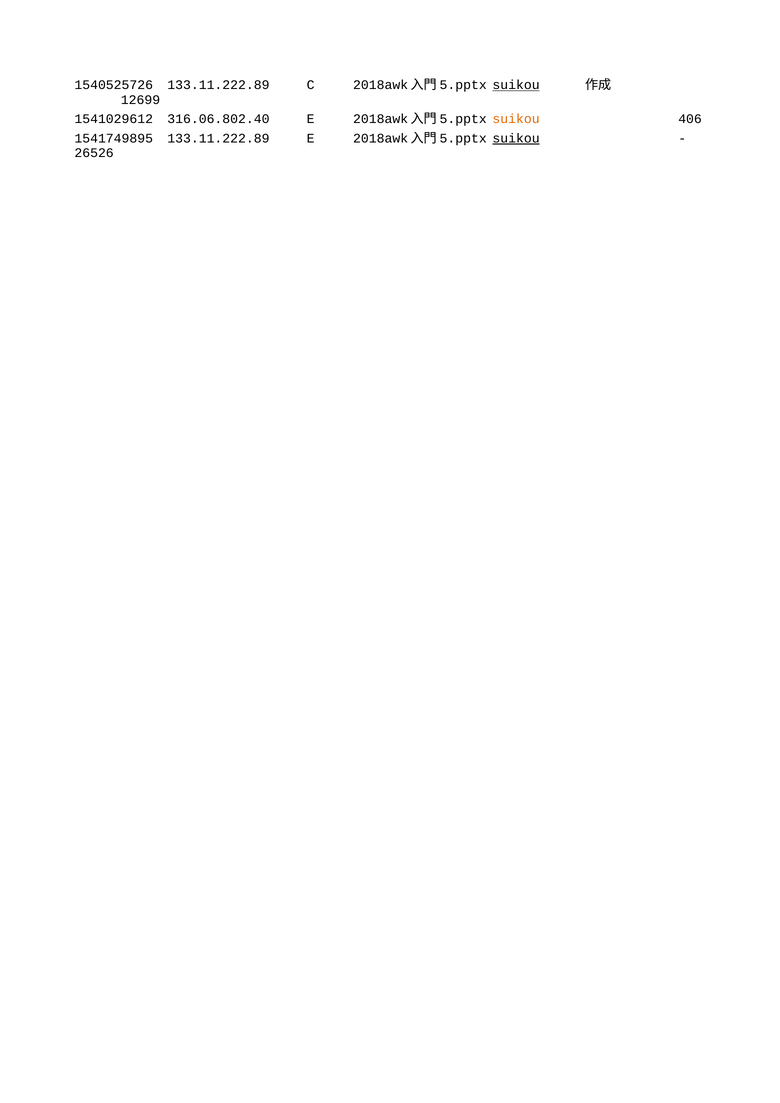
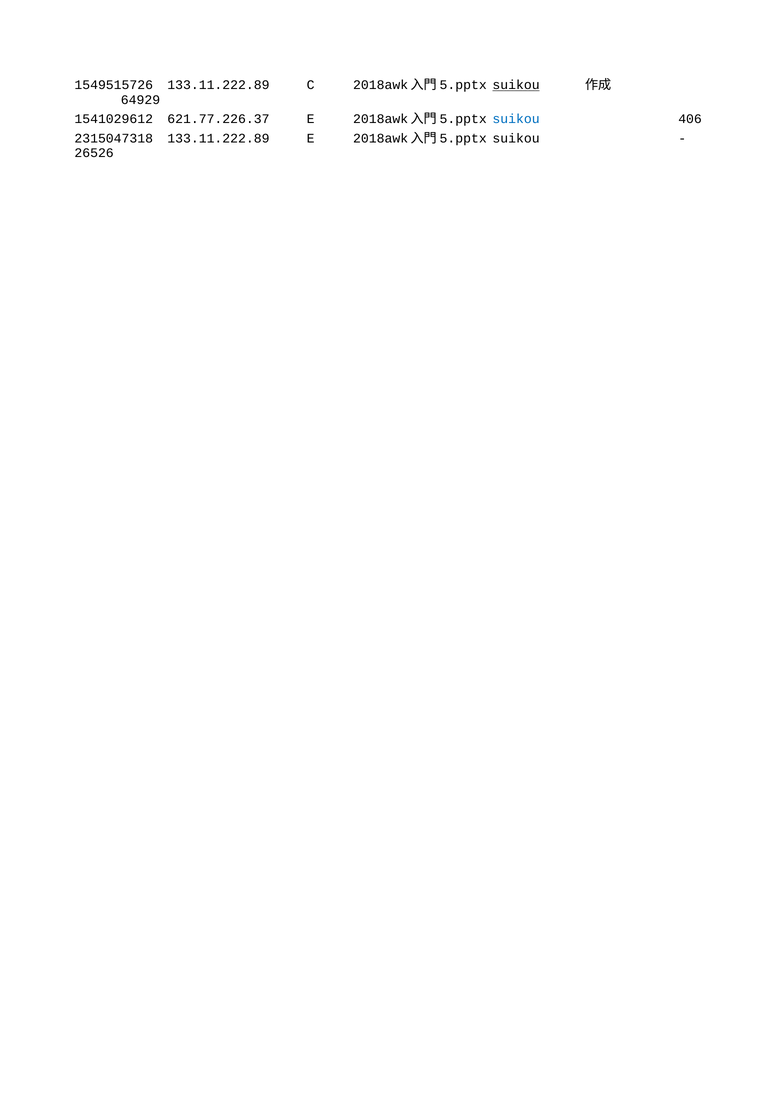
1540525726: 1540525726 -> 1549515726 (114, 85)
12699: 12699 -> 64929 (141, 100)
316.06.802.40: 316.06.802.40 -> 621.77.226.37 (218, 119)
suikou colour: orange -> blue (516, 119)
1541749895: 1541749895 -> 2315047318 (114, 138)
suikou underline: present -> none (516, 138)
